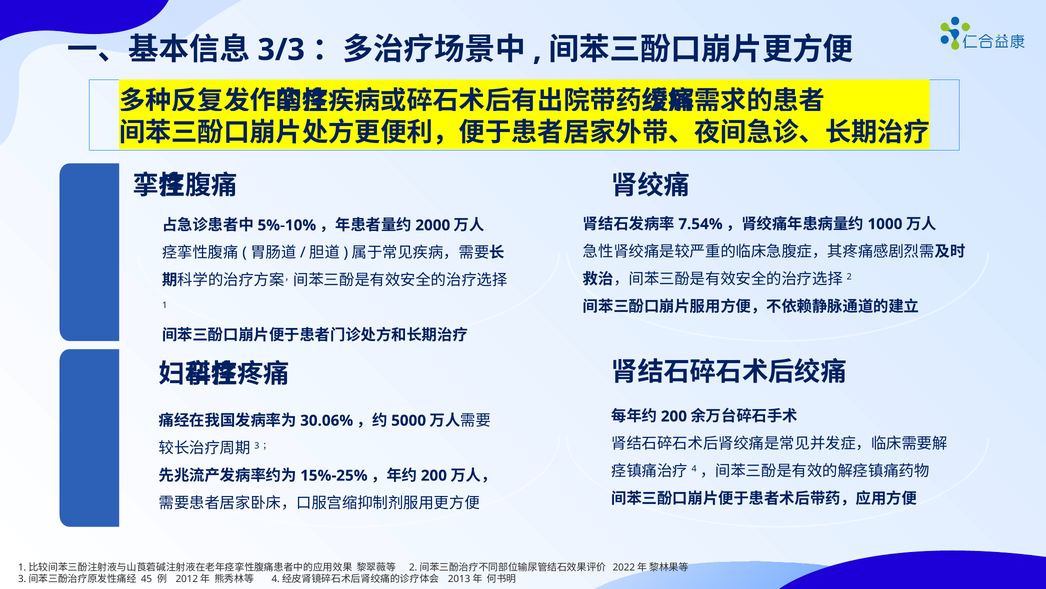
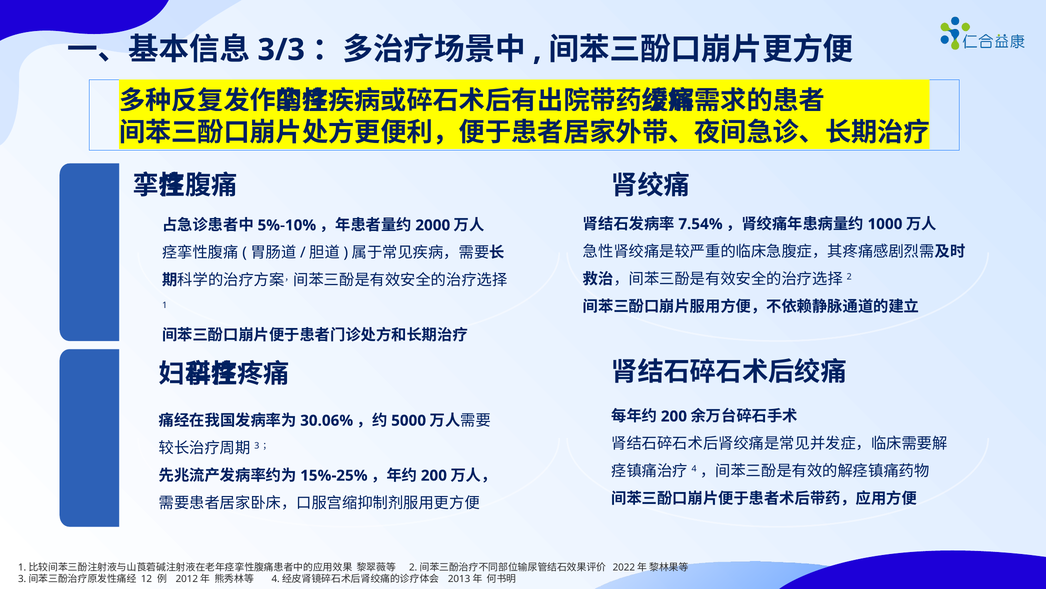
45: 45 -> 12 (147, 579)
